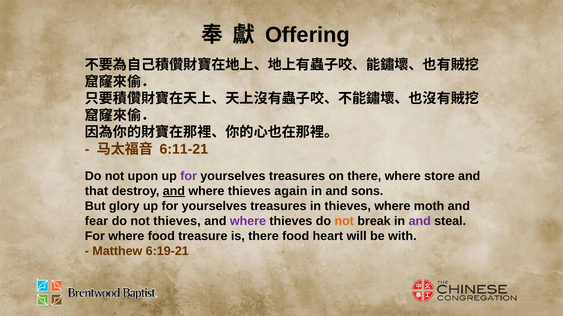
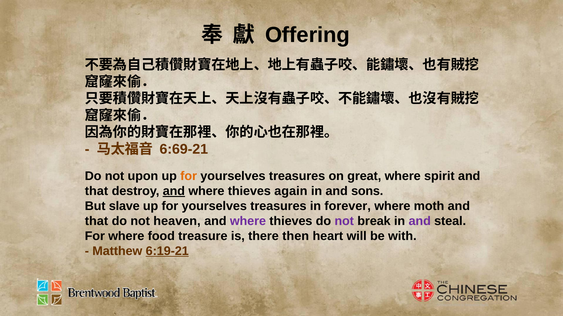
6:11-21: 6:11-21 -> 6:69-21 (184, 149)
for colour: purple -> orange (189, 177)
on there: there -> great (364, 177)
store: store -> spirit (439, 177)
glory: glory -> slave (124, 207)
in thieves: thieves -> forever (348, 207)
fear: fear -> that (96, 222)
not thieves: thieves -> heaven (177, 222)
not colour: orange -> purple (344, 222)
there food: food -> then (296, 237)
6:19-21 underline: none -> present (167, 252)
